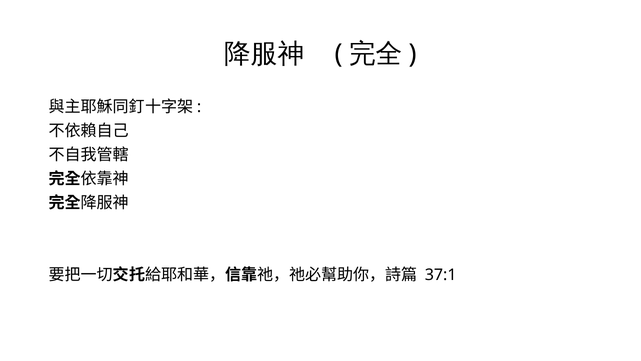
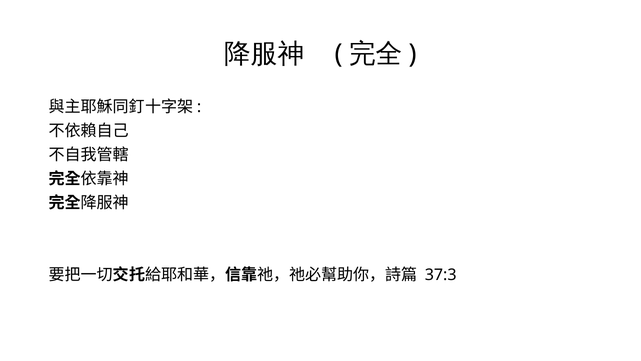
37:1: 37:1 -> 37:3 (441, 275)
